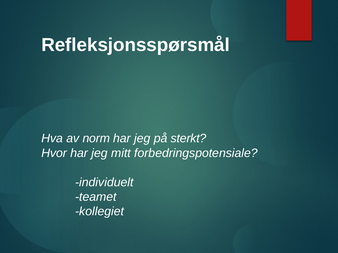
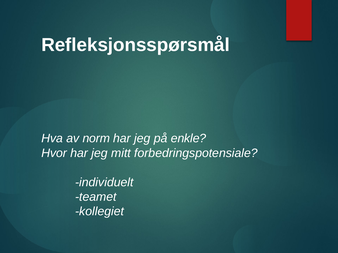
sterkt: sterkt -> enkle (189, 139)
